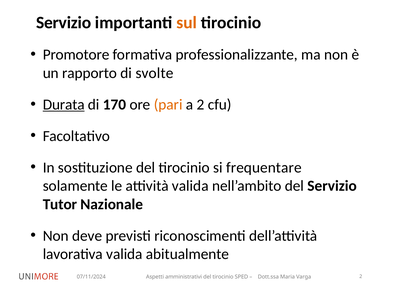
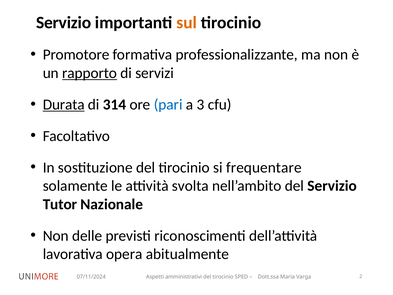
rapporto underline: none -> present (90, 73)
svolte: svolte -> servizi (155, 73)
170: 170 -> 314 (115, 104)
pari colour: orange -> blue (168, 104)
a 2: 2 -> 3 (201, 104)
attività valida: valida -> svolta (190, 186)
deve: deve -> delle (87, 236)
lavorativa valida: valida -> opera (124, 254)
